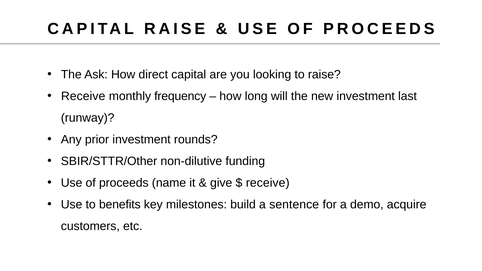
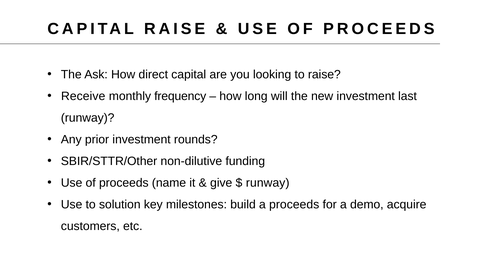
receive: receive -> runway (268, 183)
benefits: benefits -> solution (120, 205)
a sentence: sentence -> proceeds (294, 205)
